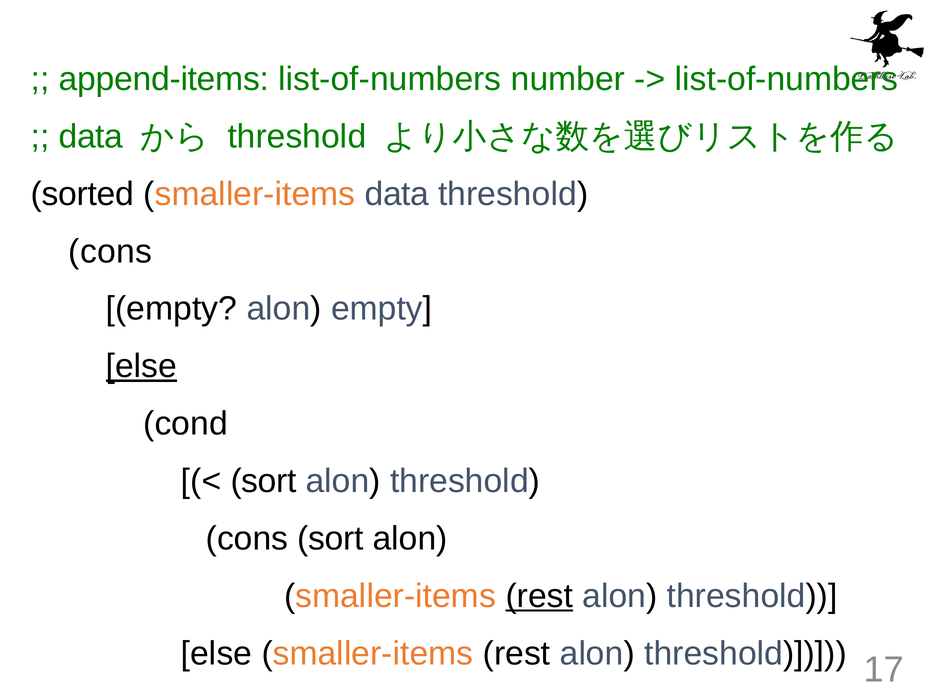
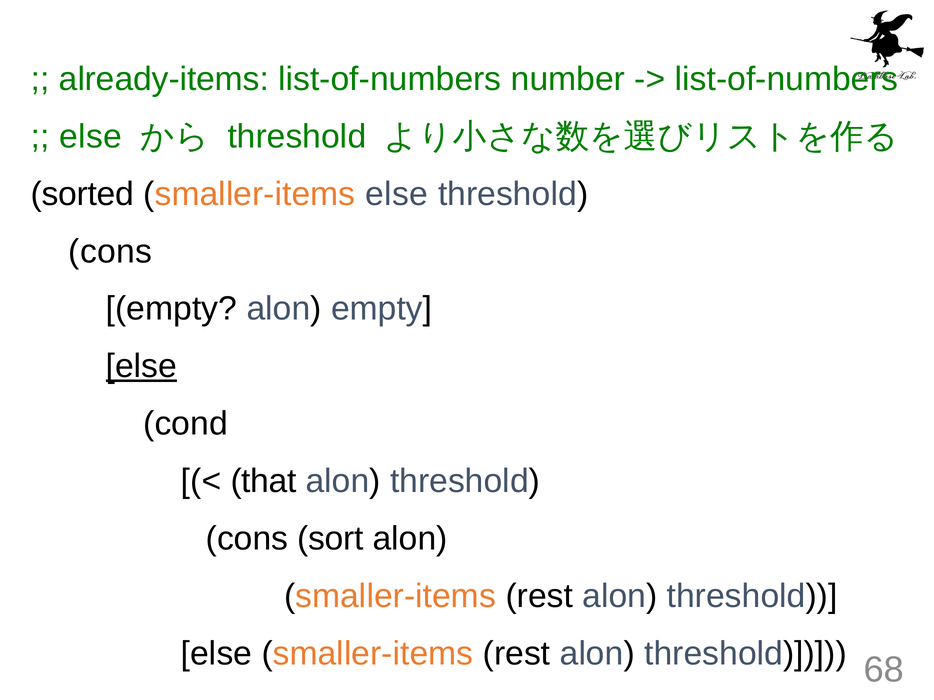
append-items: append-items -> already-items (164, 79)
data: data -> else (91, 137)
smaller-items data: data -> else (397, 194)
sort: sort -> that (264, 481)
rest underline: present -> none (539, 596)
17: 17 -> 68 (884, 670)
